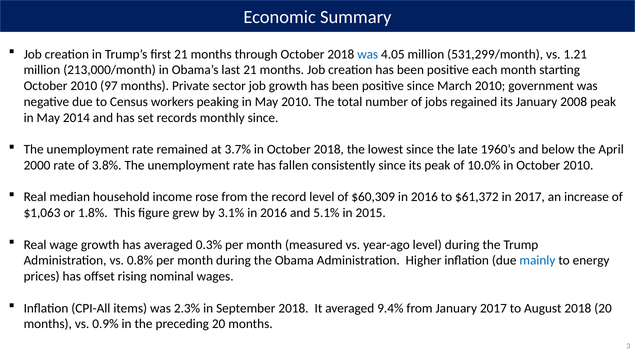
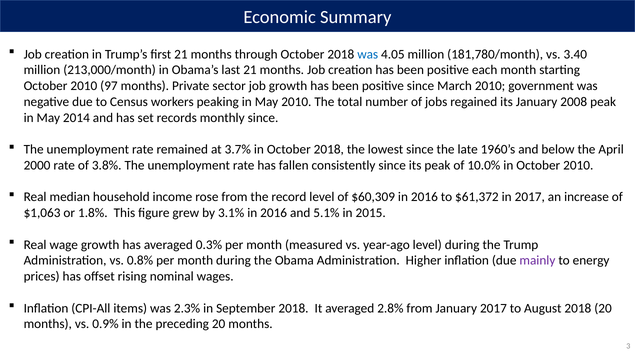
531,299/month: 531,299/month -> 181,780/month (495, 54)
1.21: 1.21 -> 3.40 (575, 54)
mainly colour: blue -> purple (537, 261)
9.4%: 9.4% -> 2.8% (390, 308)
